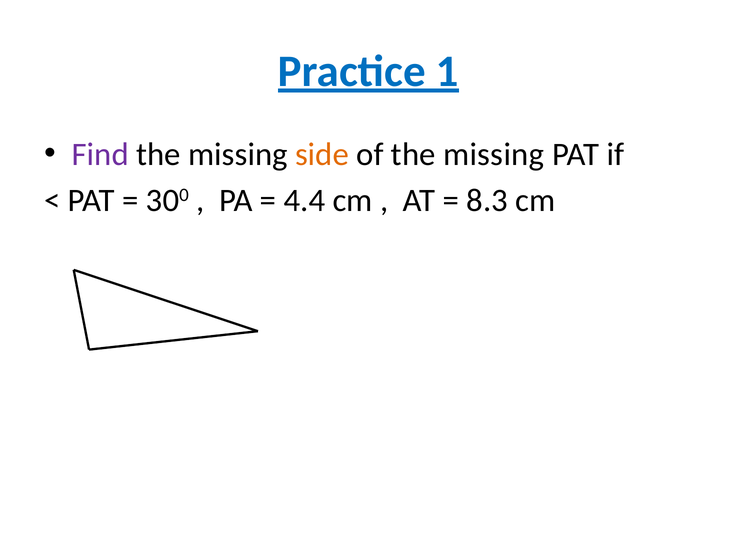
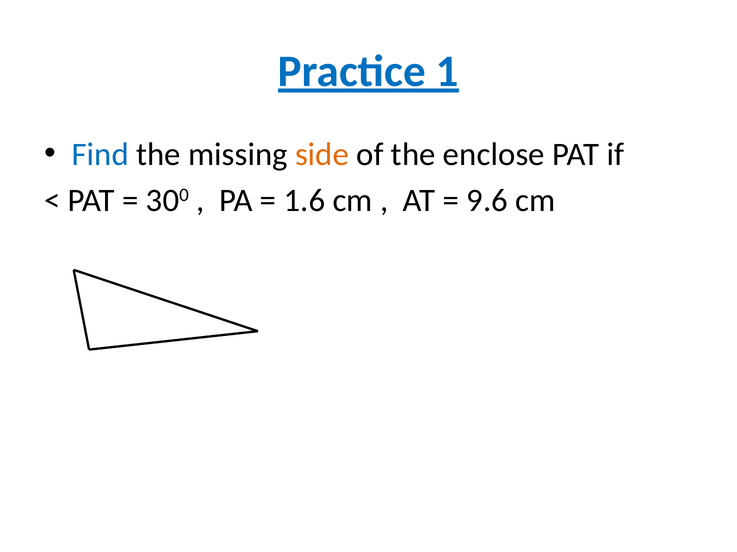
Find colour: purple -> blue (100, 155)
of the missing: missing -> enclose (494, 155)
4.4: 4.4 -> 1.6 (304, 200)
8.3: 8.3 -> 9.6 (487, 200)
